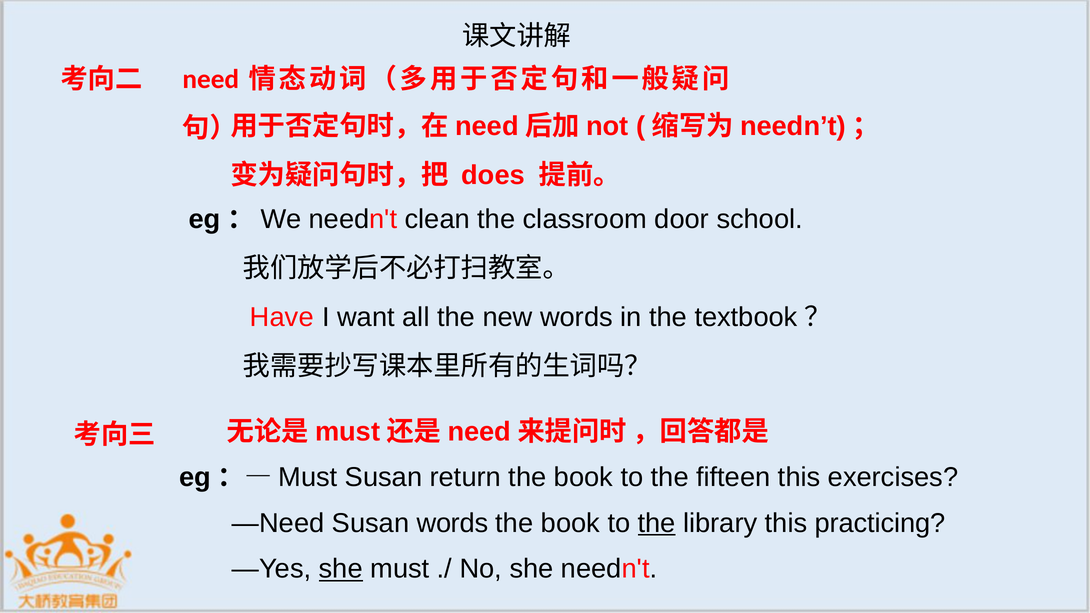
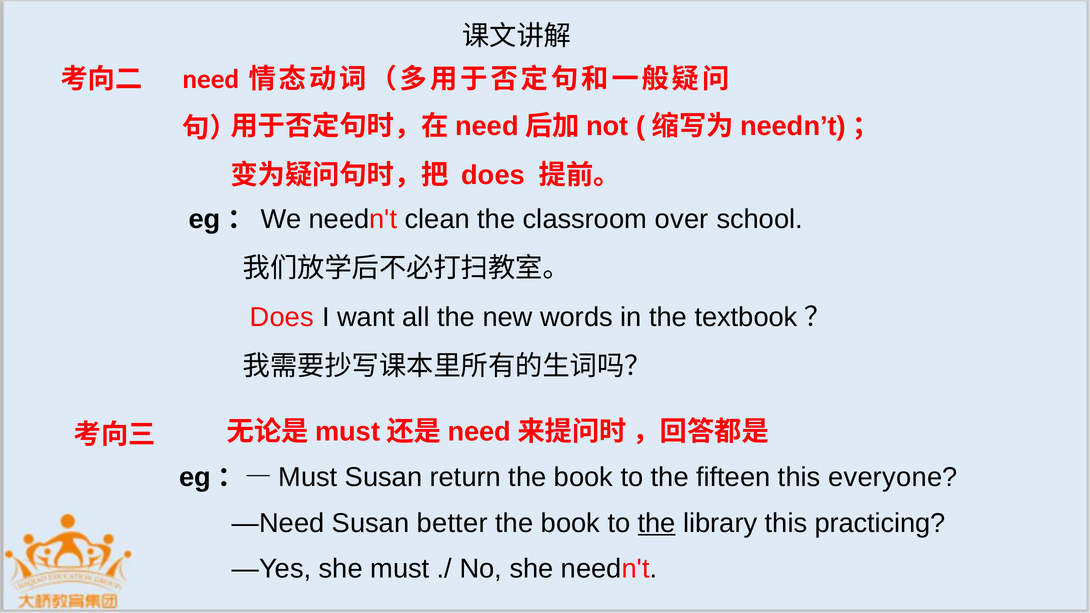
door: door -> over (682, 219)
Have: Have -> Does (282, 317)
exercises: exercises -> everyone (893, 477)
Susan words: words -> better (452, 523)
she underline: present -> none (341, 569)
